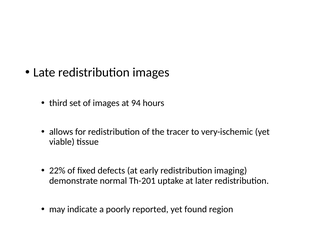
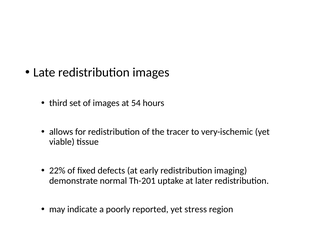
94: 94 -> 54 (136, 103)
found: found -> stress (196, 209)
